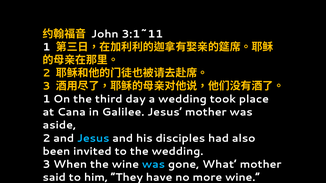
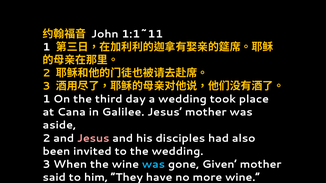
3:1~11: 3:1~11 -> 1:1~11 (142, 34)
Jesus colour: light blue -> pink (93, 138)
What: What -> Given (219, 165)
